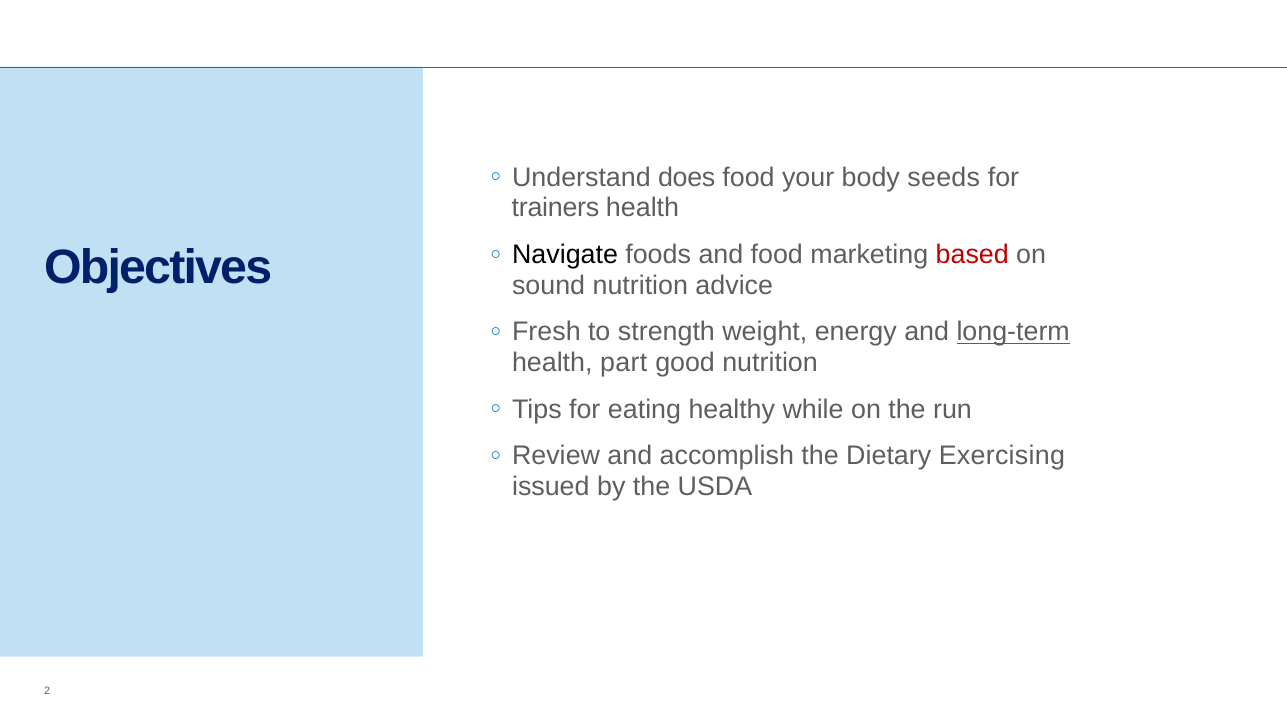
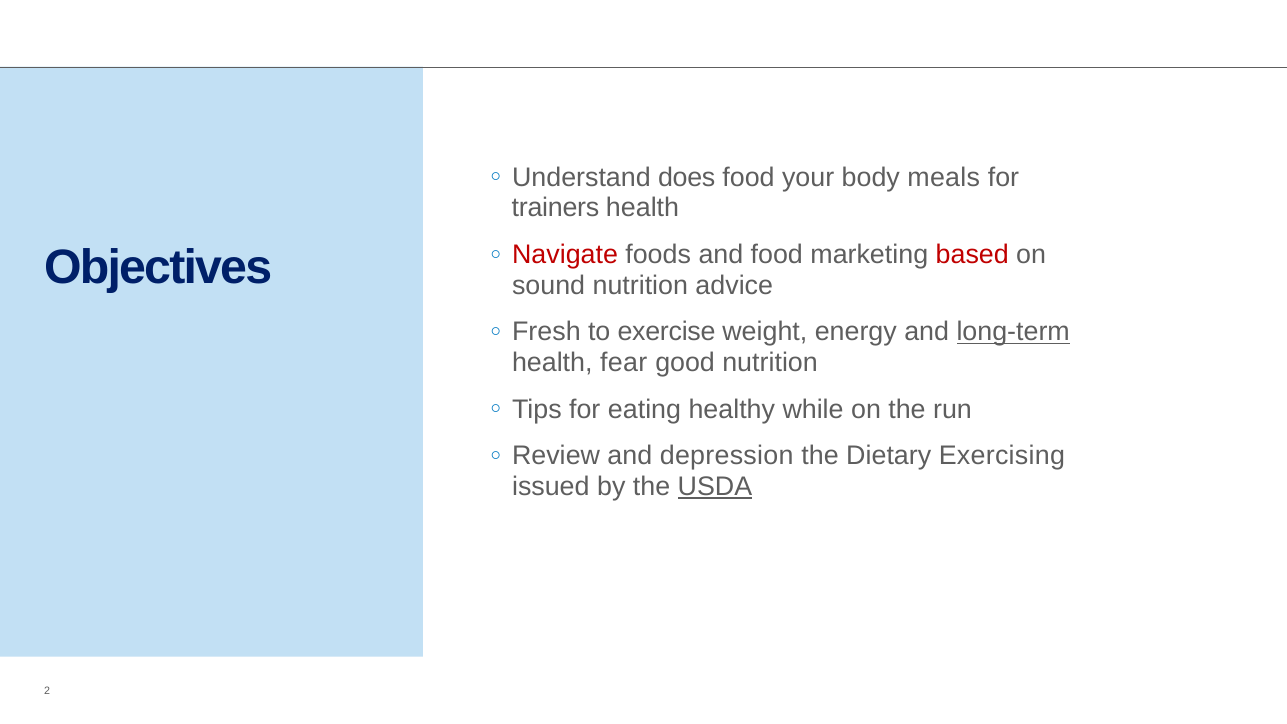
seeds: seeds -> meals (944, 177)
Navigate colour: black -> red (565, 255)
strength: strength -> exercise (667, 332)
part: part -> fear (624, 363)
accomplish: accomplish -> depression (727, 456)
USDA underline: none -> present (715, 487)
